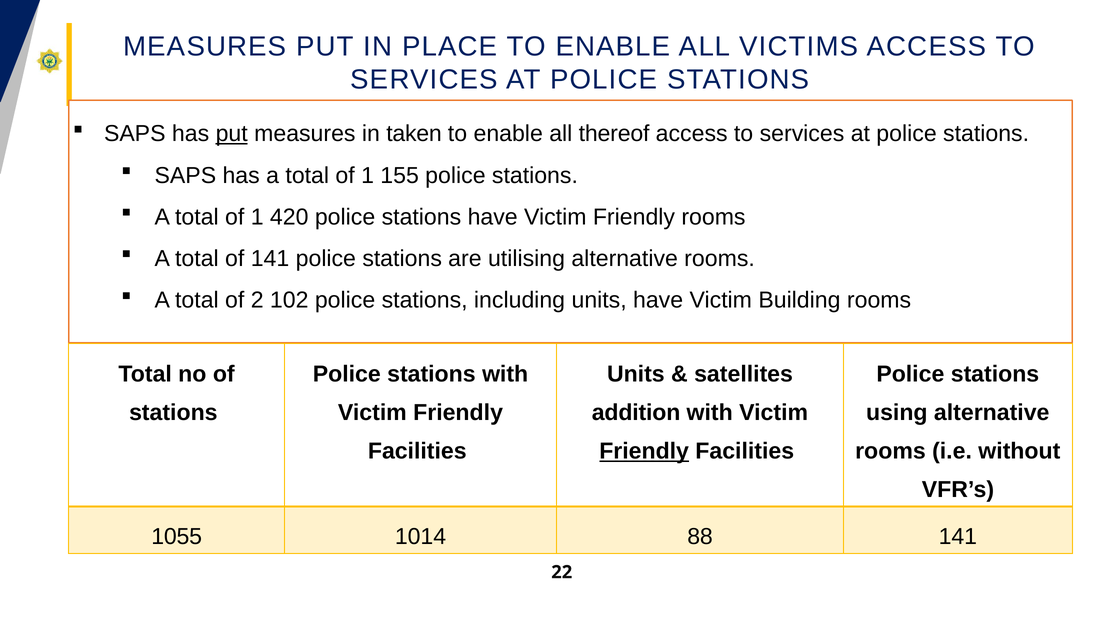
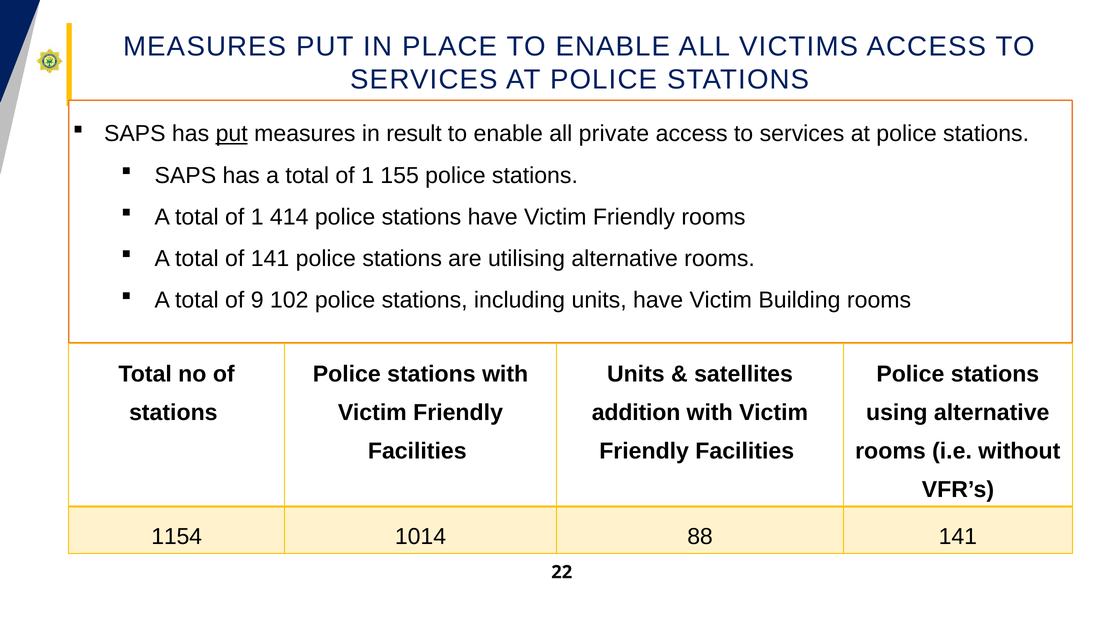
taken: taken -> result (414, 134)
thereof: thereof -> private (614, 134)
420: 420 -> 414 (289, 217)
2: 2 -> 9 (257, 300)
Friendly underline: present -> none (644, 451)
1055: 1055 -> 1154 (177, 536)
